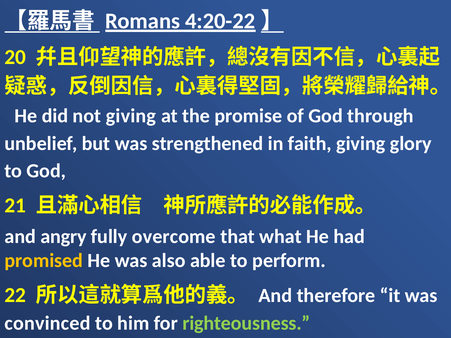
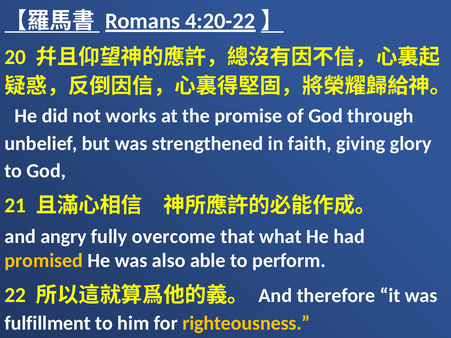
not giving: giving -> works (131, 116)
convinced: convinced -> fulfillment (48, 324)
righteousness colour: light green -> yellow (246, 324)
